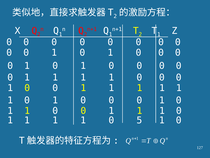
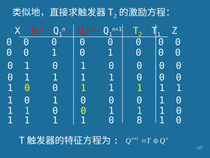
5: 5 -> 8 (139, 120)
